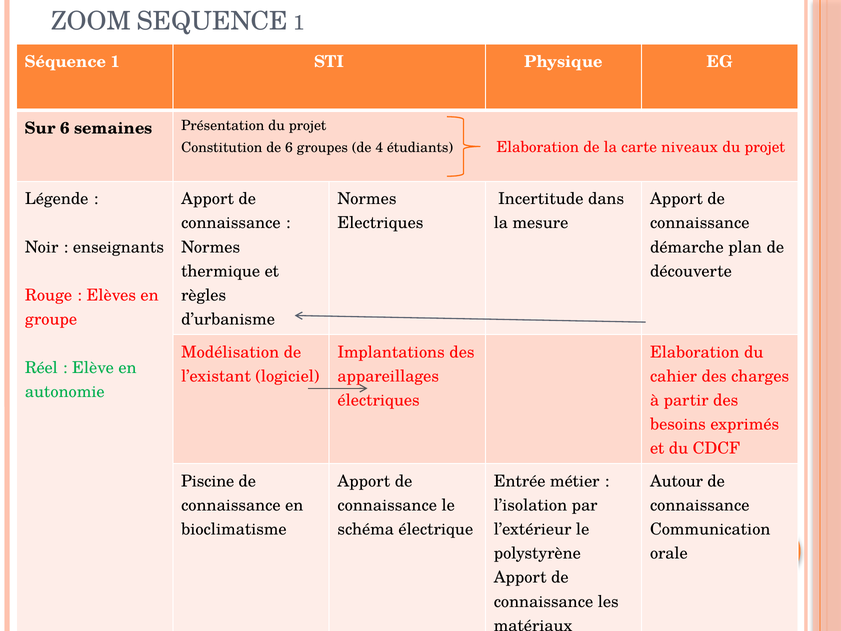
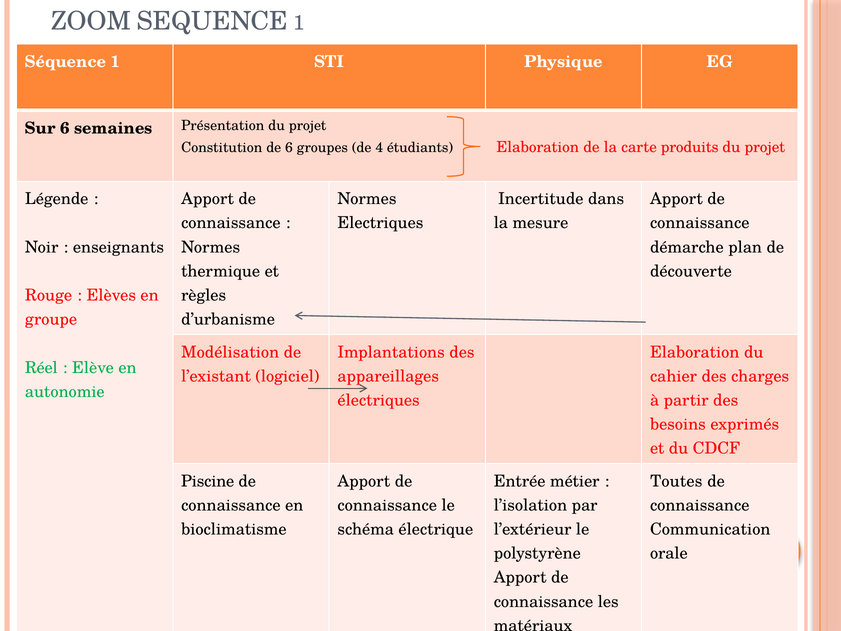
niveaux: niveaux -> produits (690, 147)
Autour: Autour -> Toutes (676, 481)
